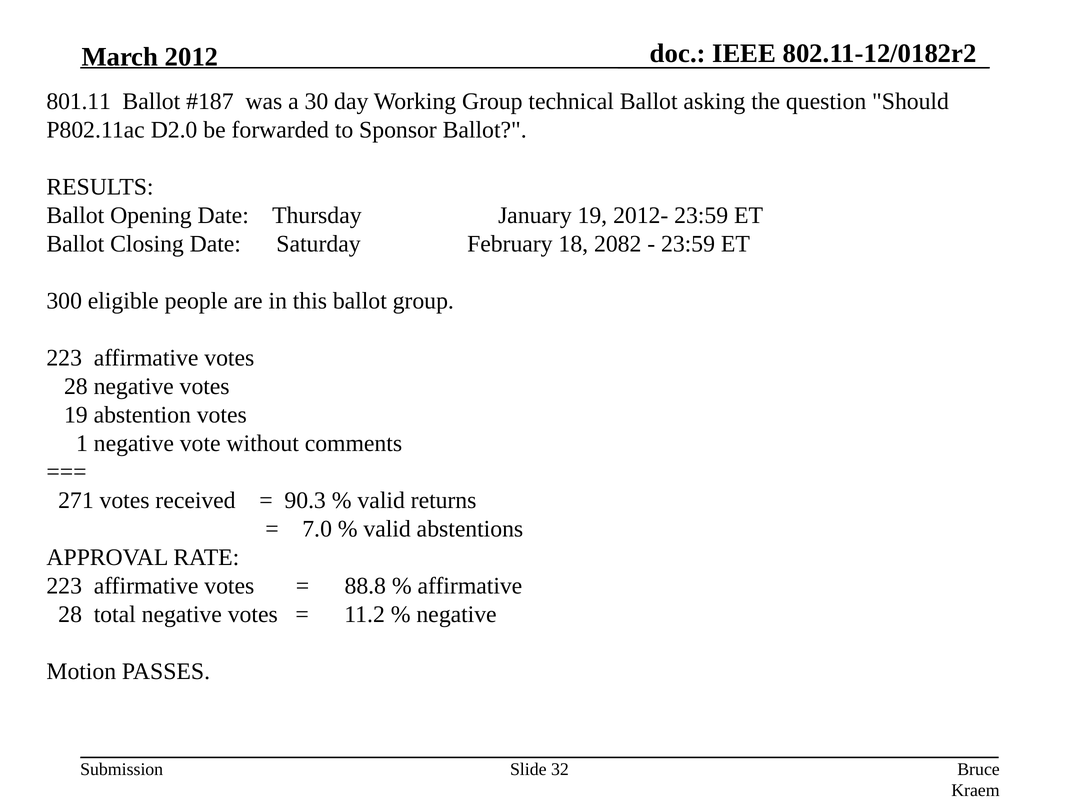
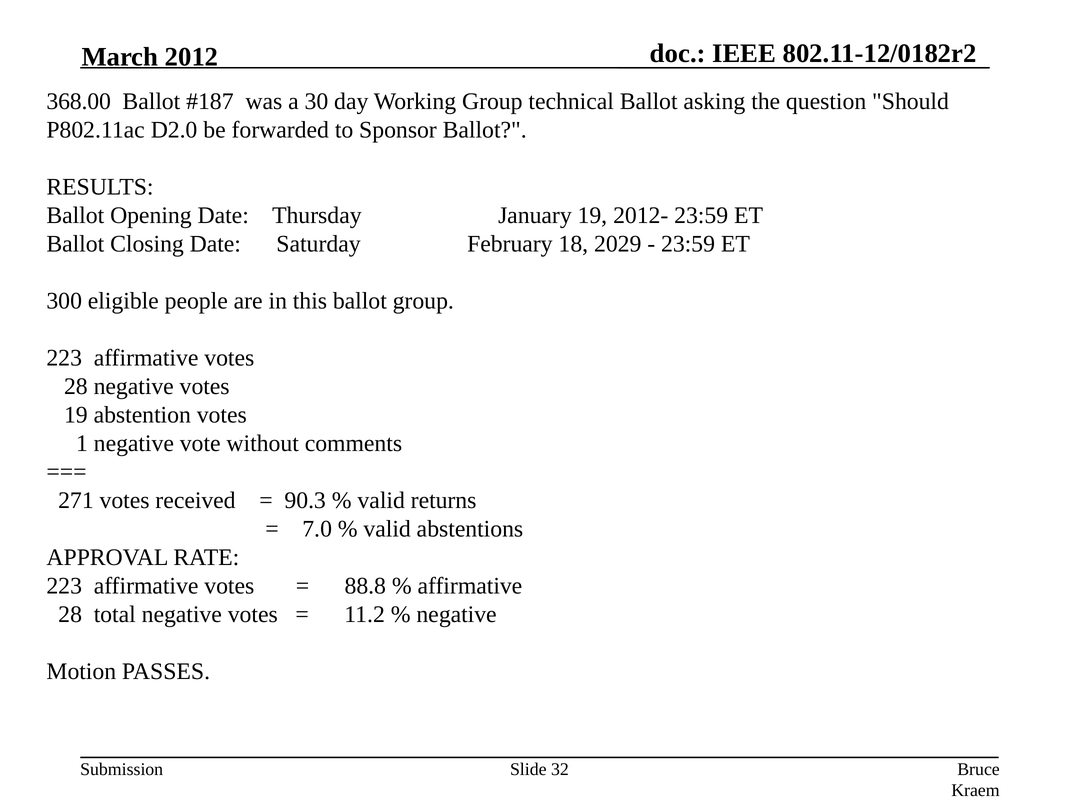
801.11: 801.11 -> 368.00 (79, 102)
2082: 2082 -> 2029 (618, 244)
